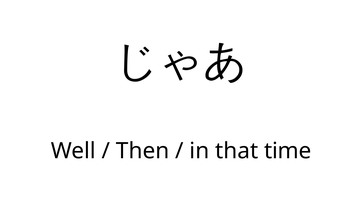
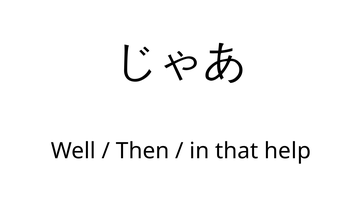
time: time -> help (288, 151)
